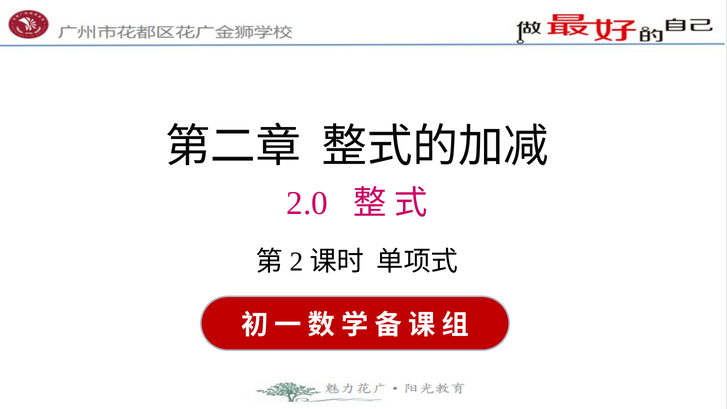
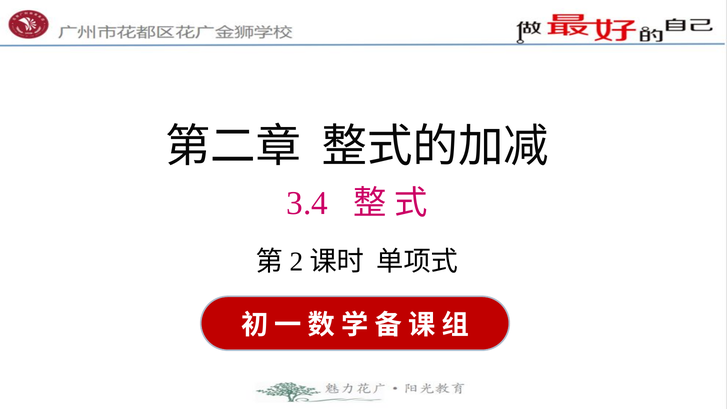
2.0: 2.0 -> 3.4 (307, 203)
